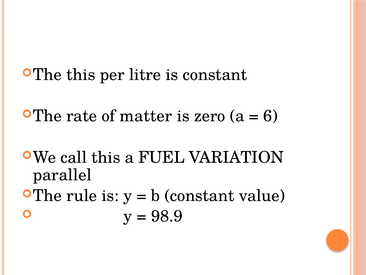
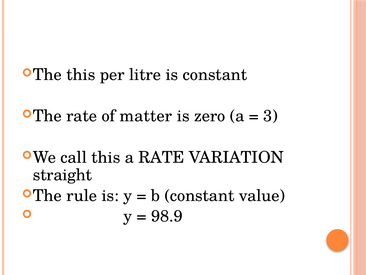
6: 6 -> 3 (270, 116)
a FUEL: FUEL -> RATE (161, 157)
parallel: parallel -> straight (62, 175)
